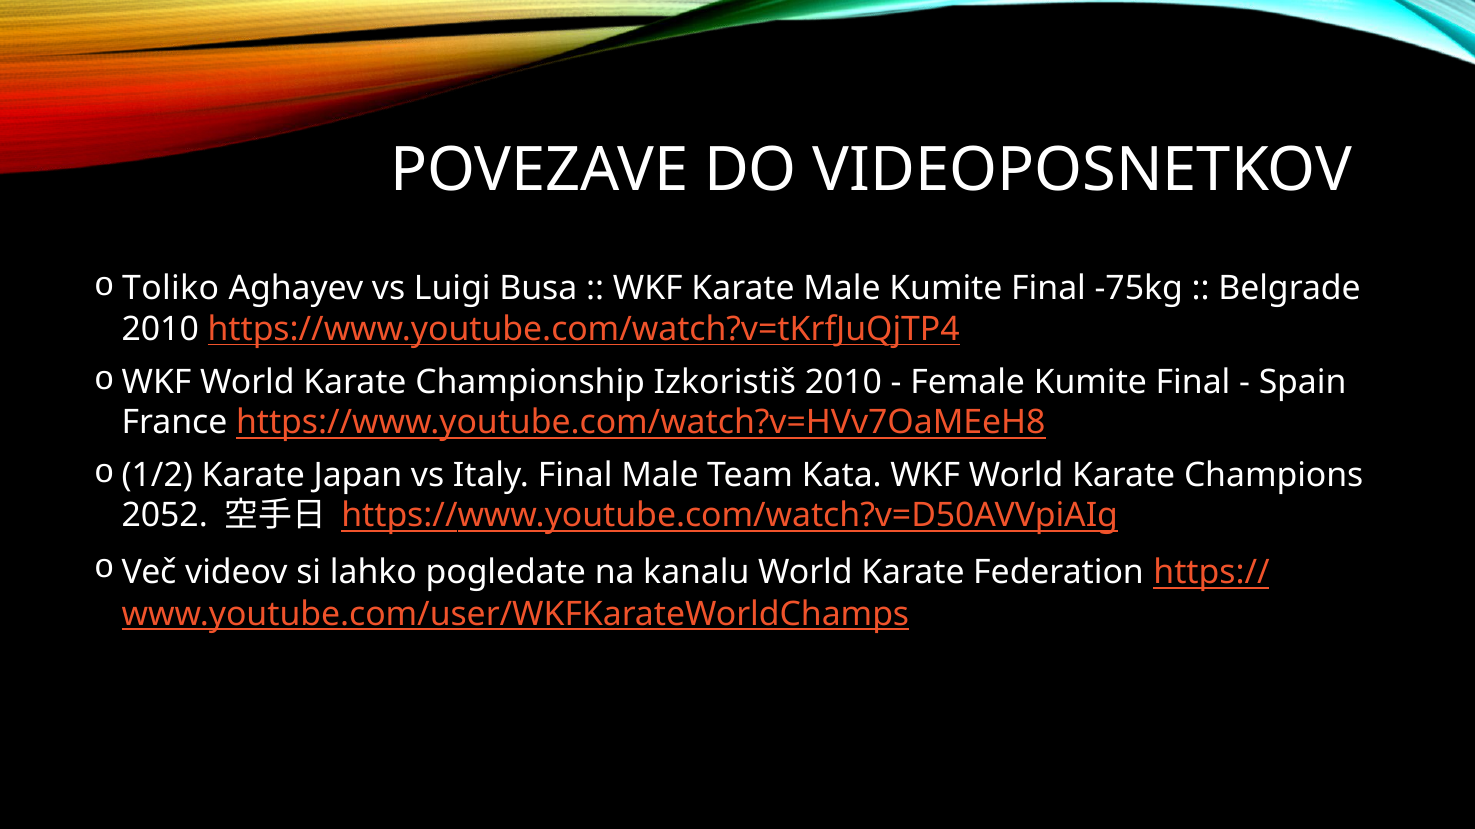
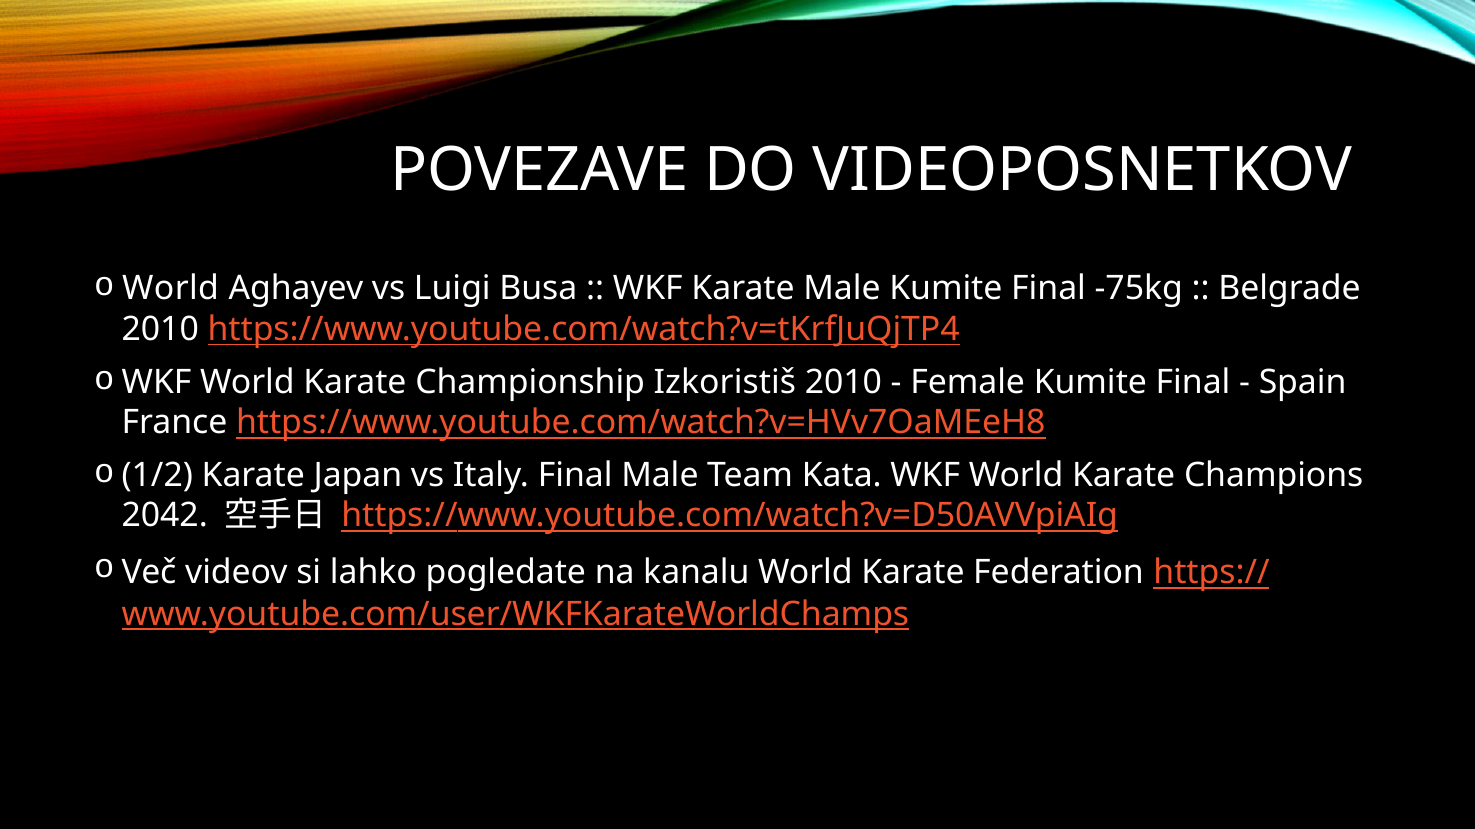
Toliko: Toliko -> World (171, 289)
2052: 2052 -> 2042 (165, 516)
